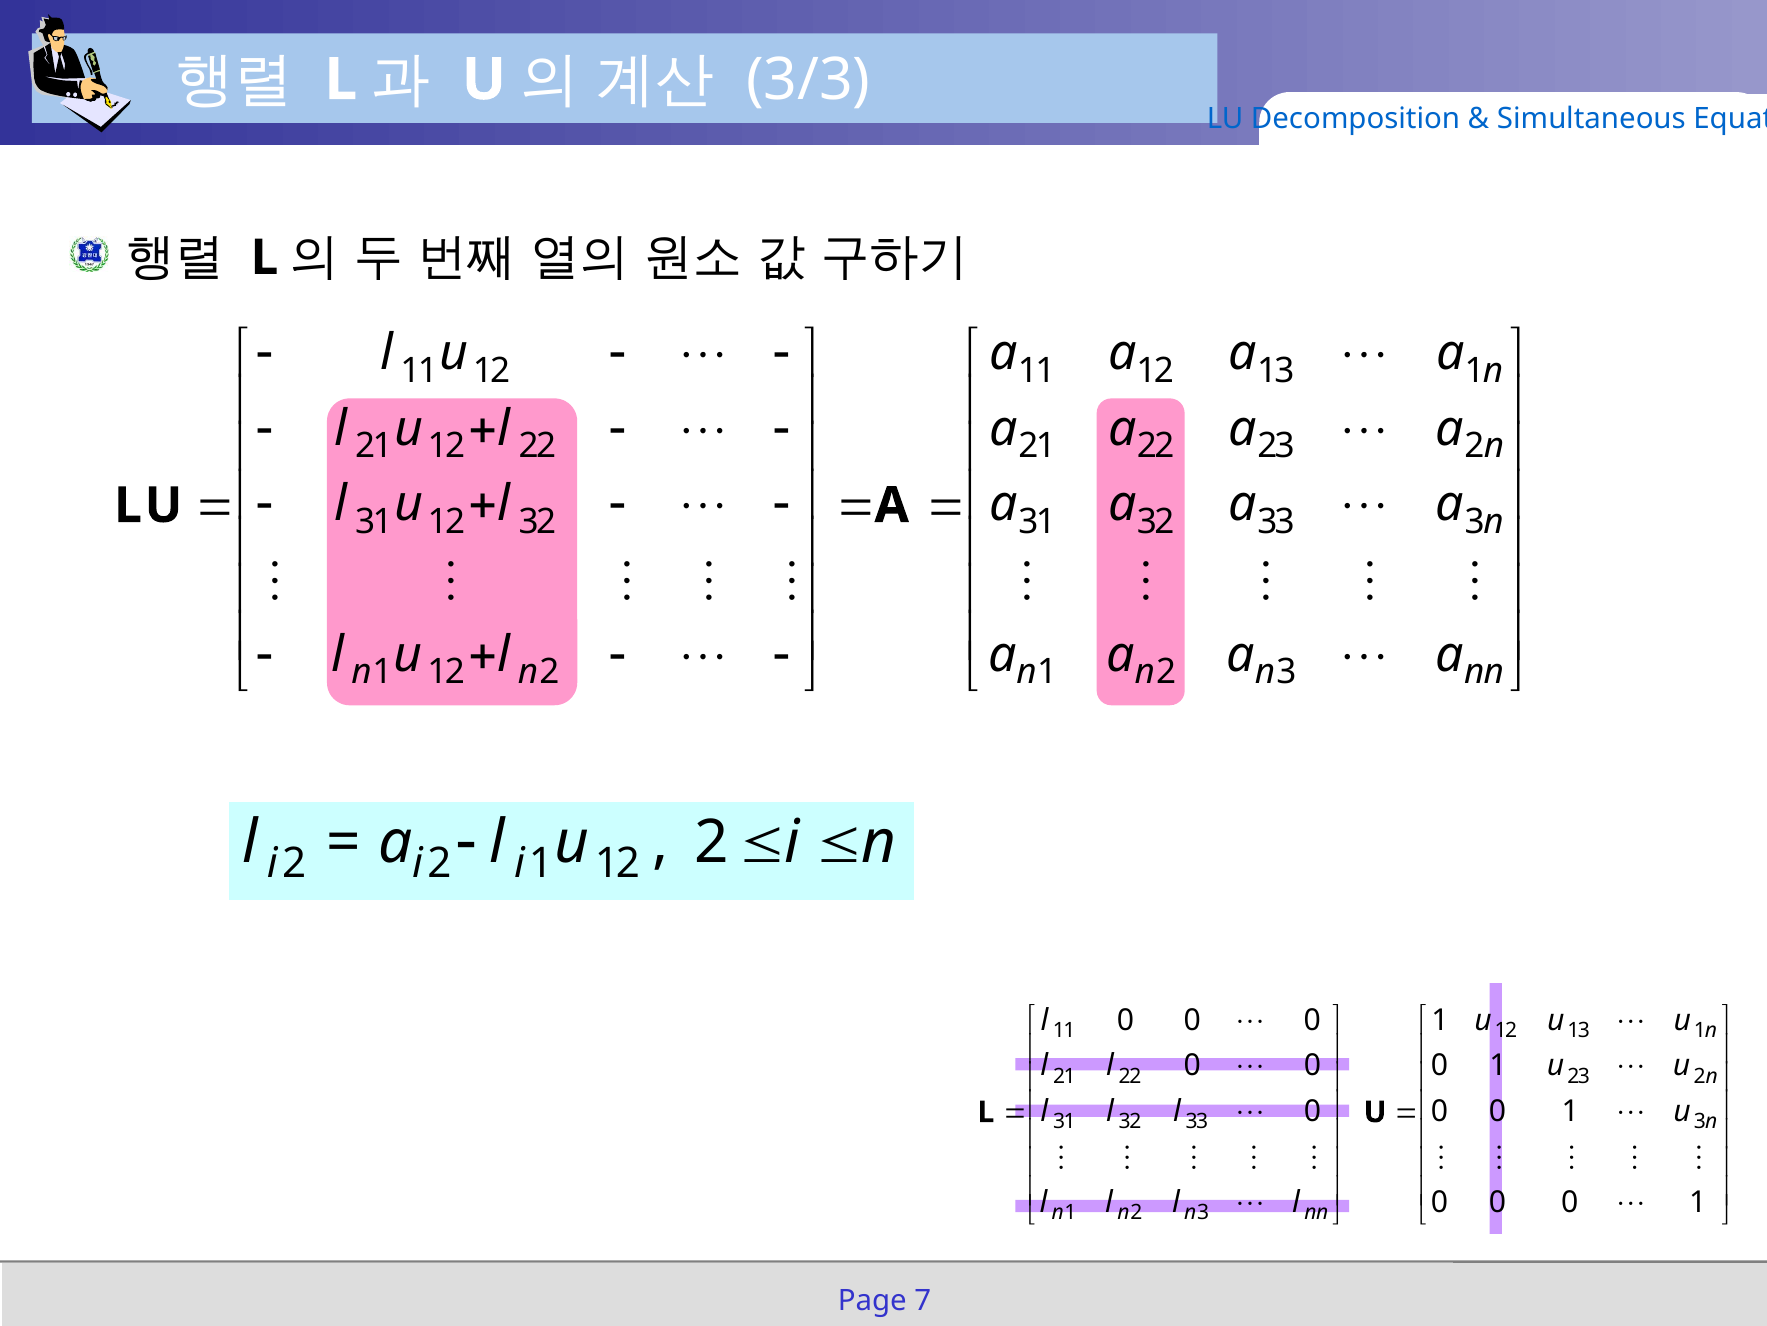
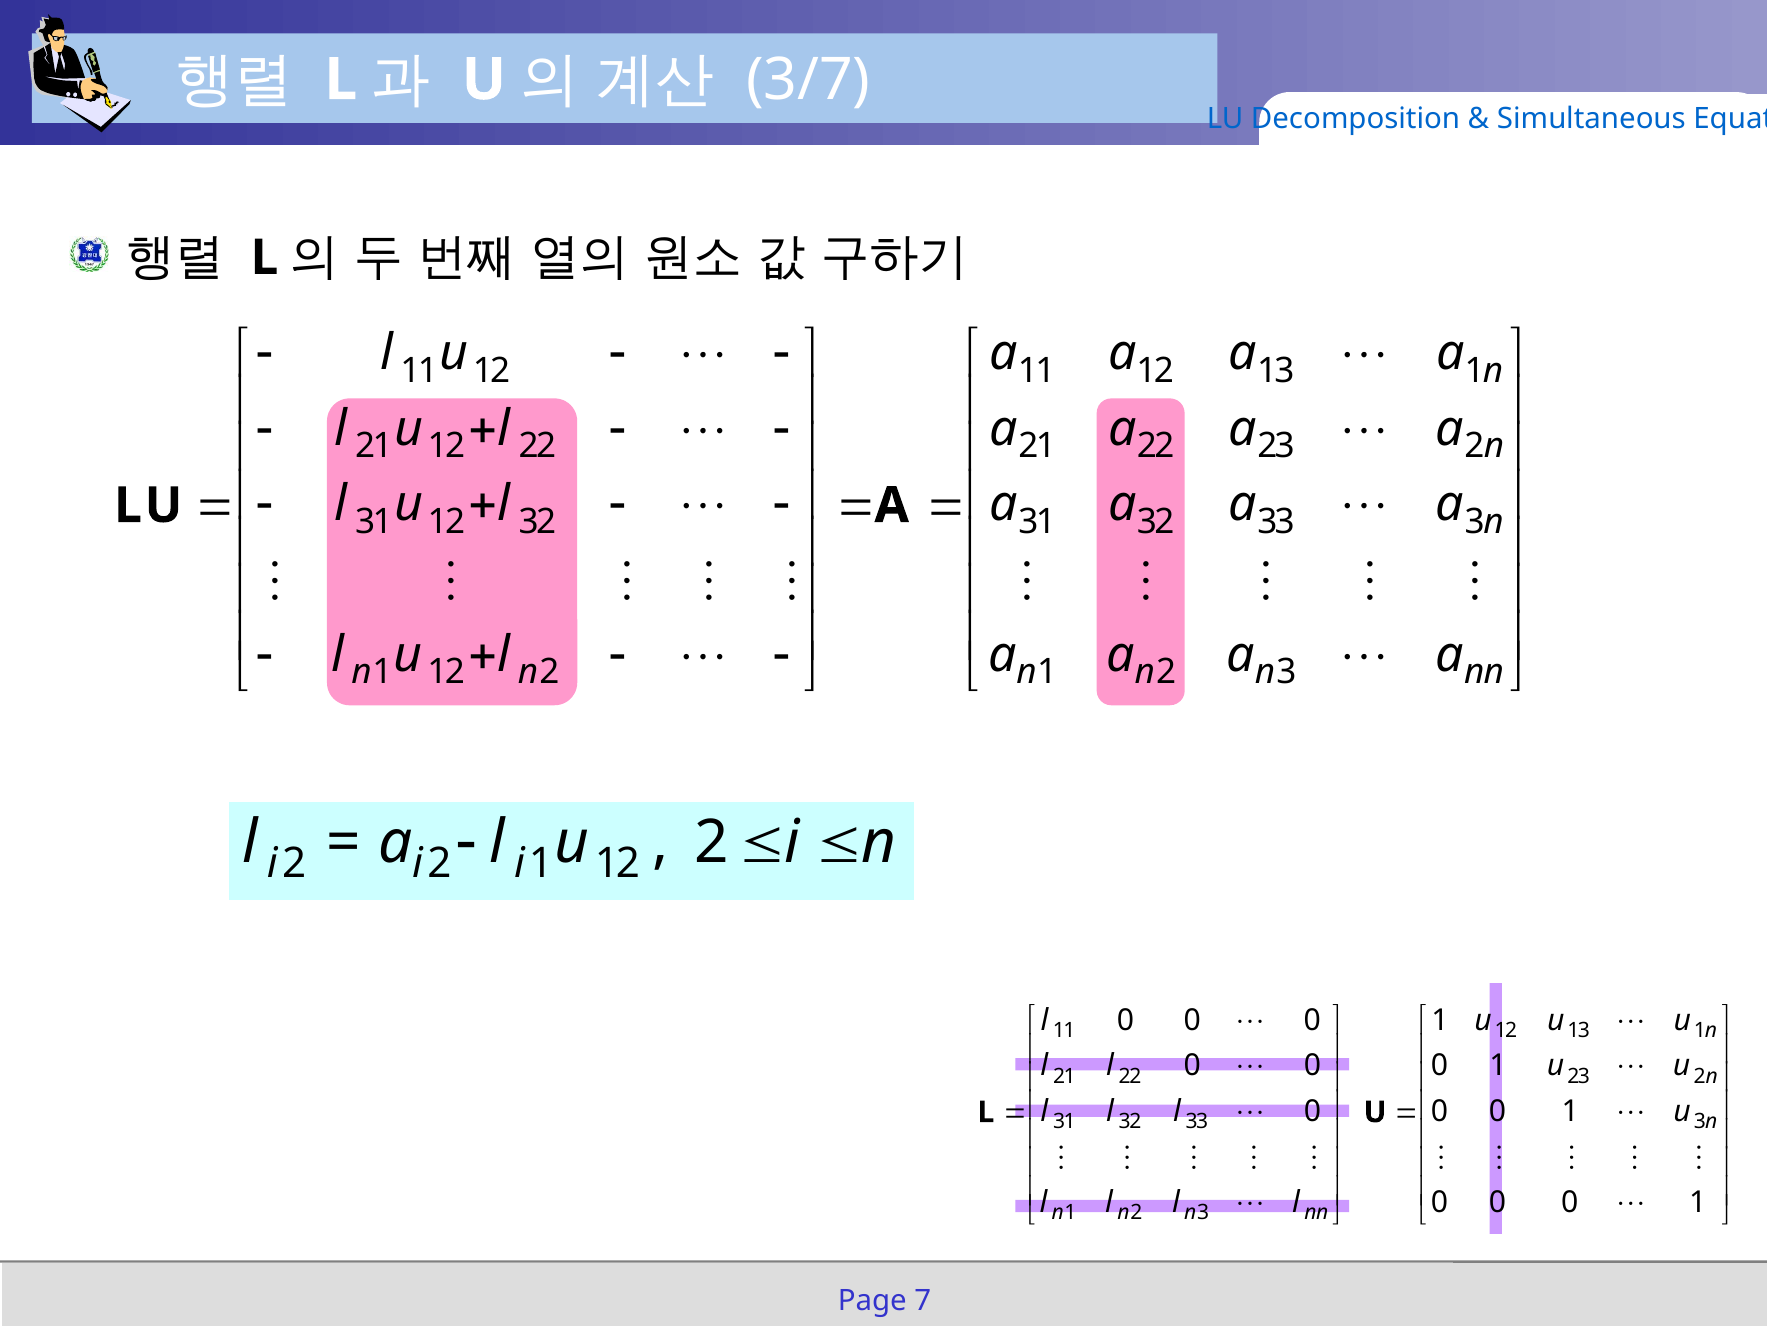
3/3: 3/3 -> 3/7 (808, 80)
